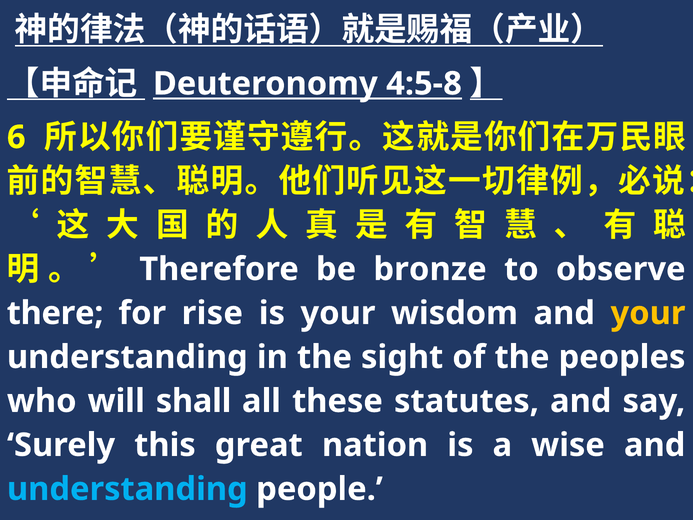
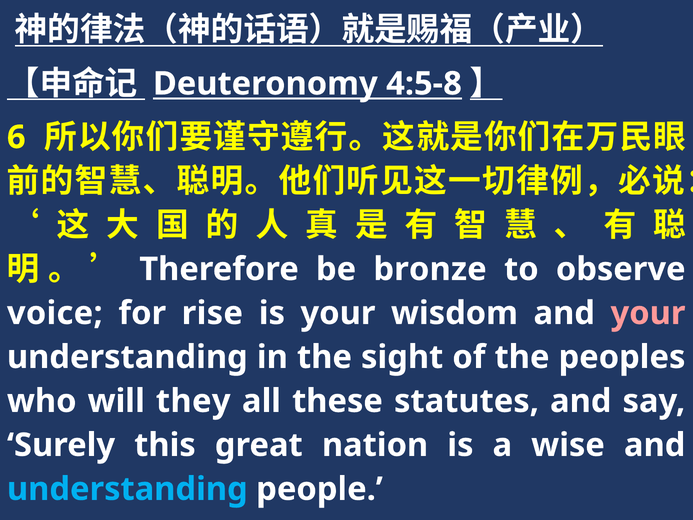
there: there -> voice (55, 313)
your colour: yellow -> pink (648, 313)
shall: shall -> they (193, 401)
